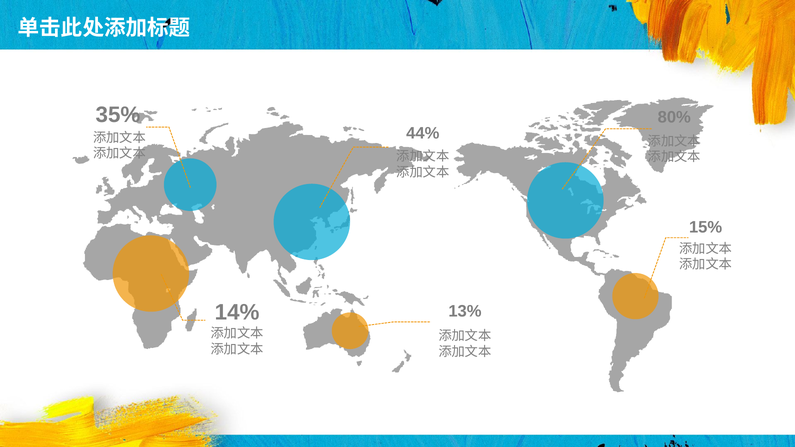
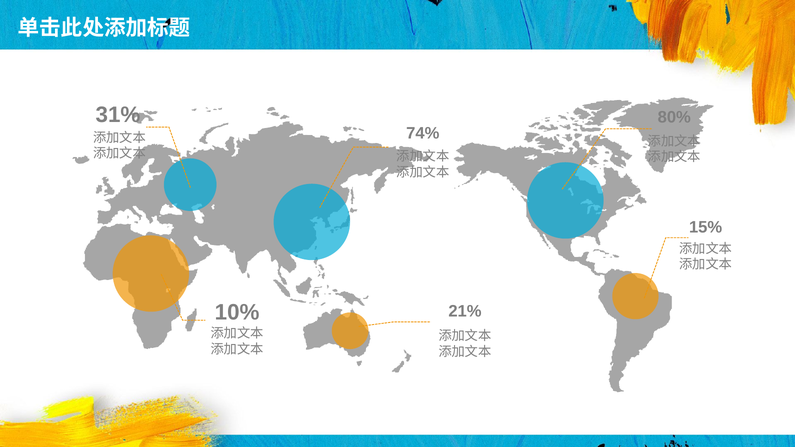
35%: 35% -> 31% (118, 115)
44%: 44% -> 74% (423, 133)
14%: 14% -> 10% (237, 312)
13%: 13% -> 21% (465, 311)
